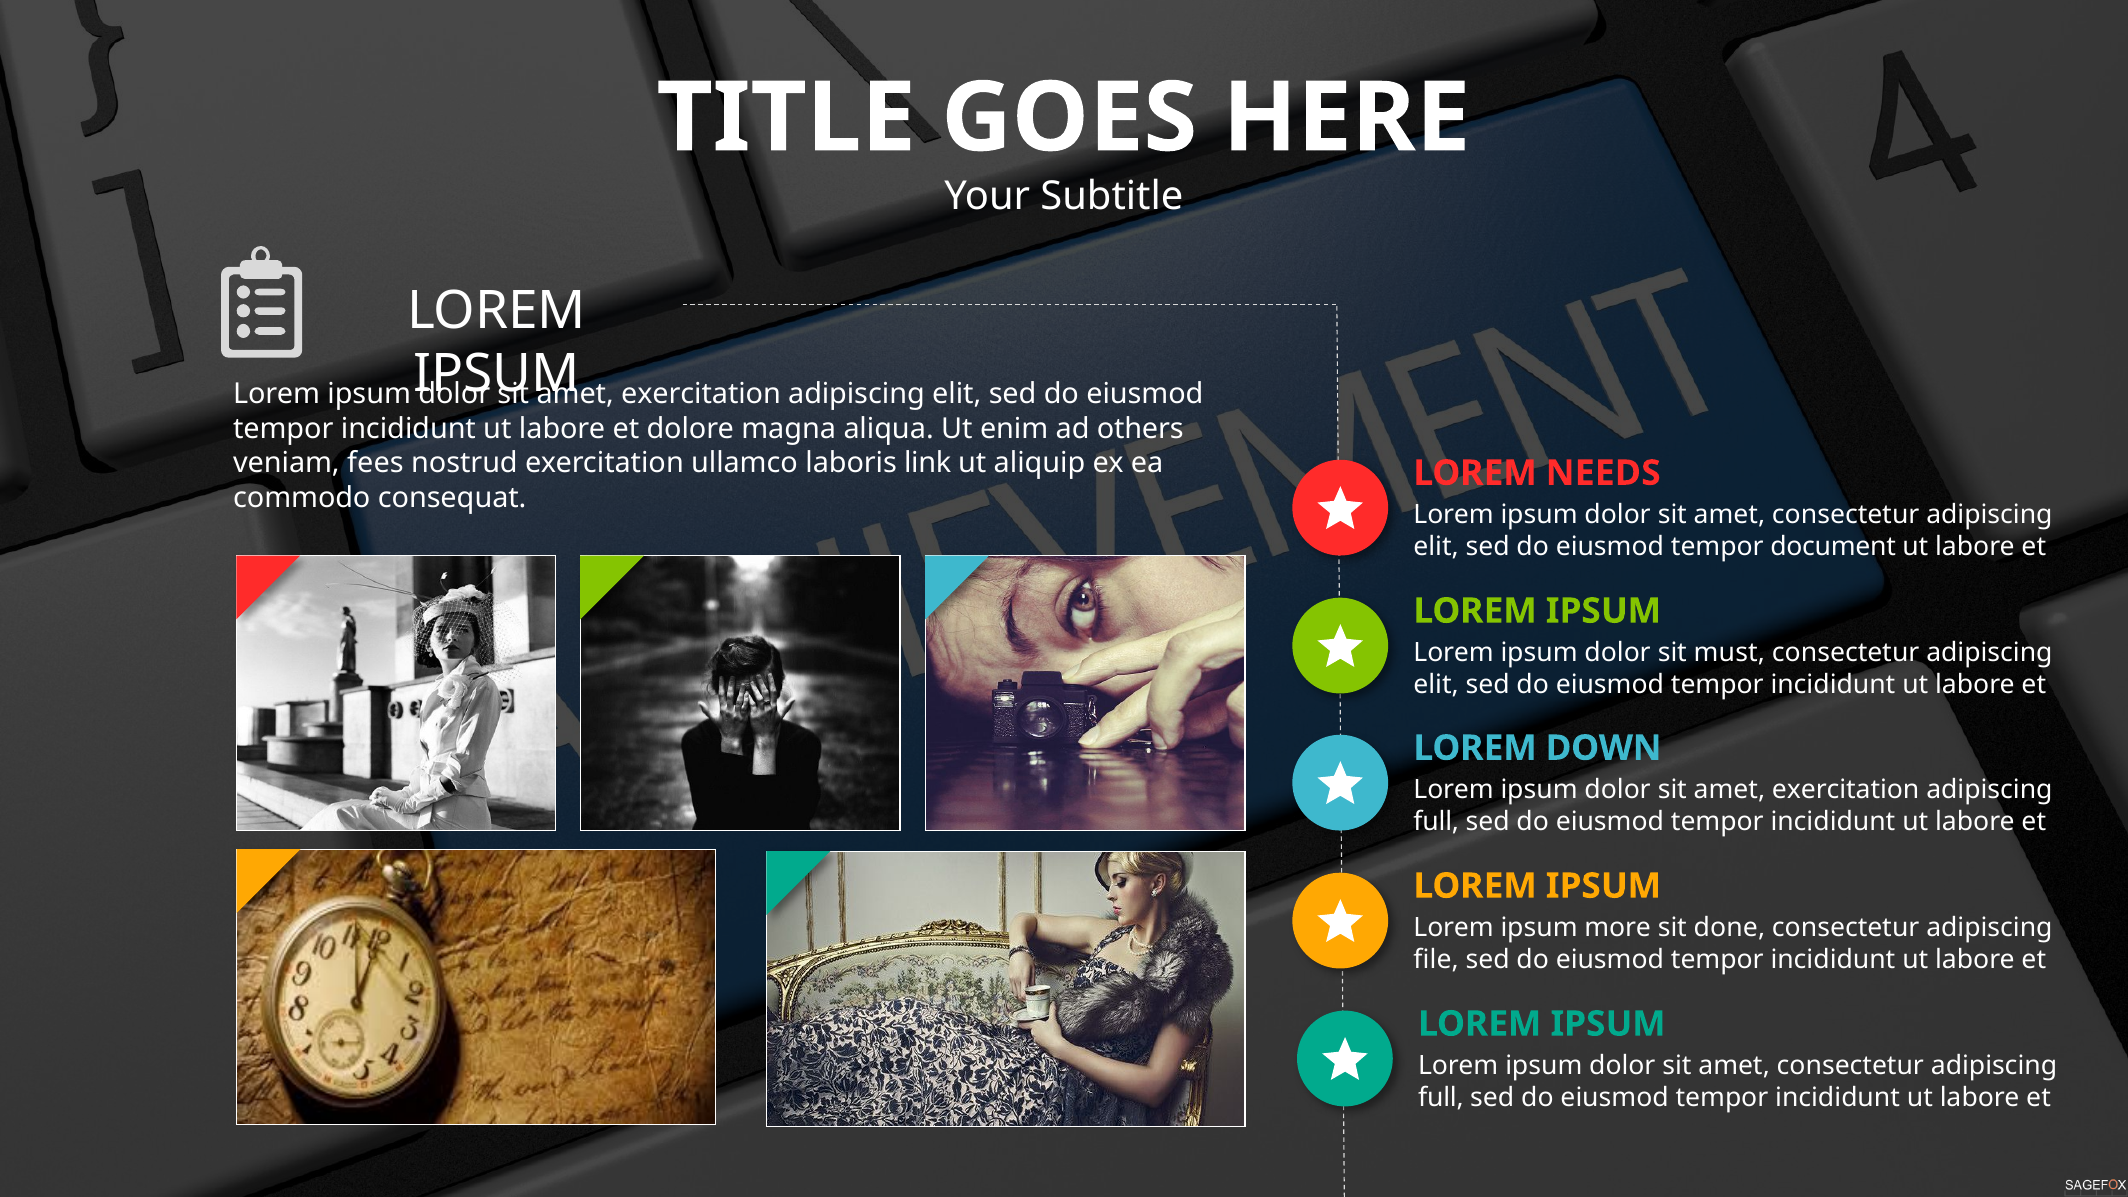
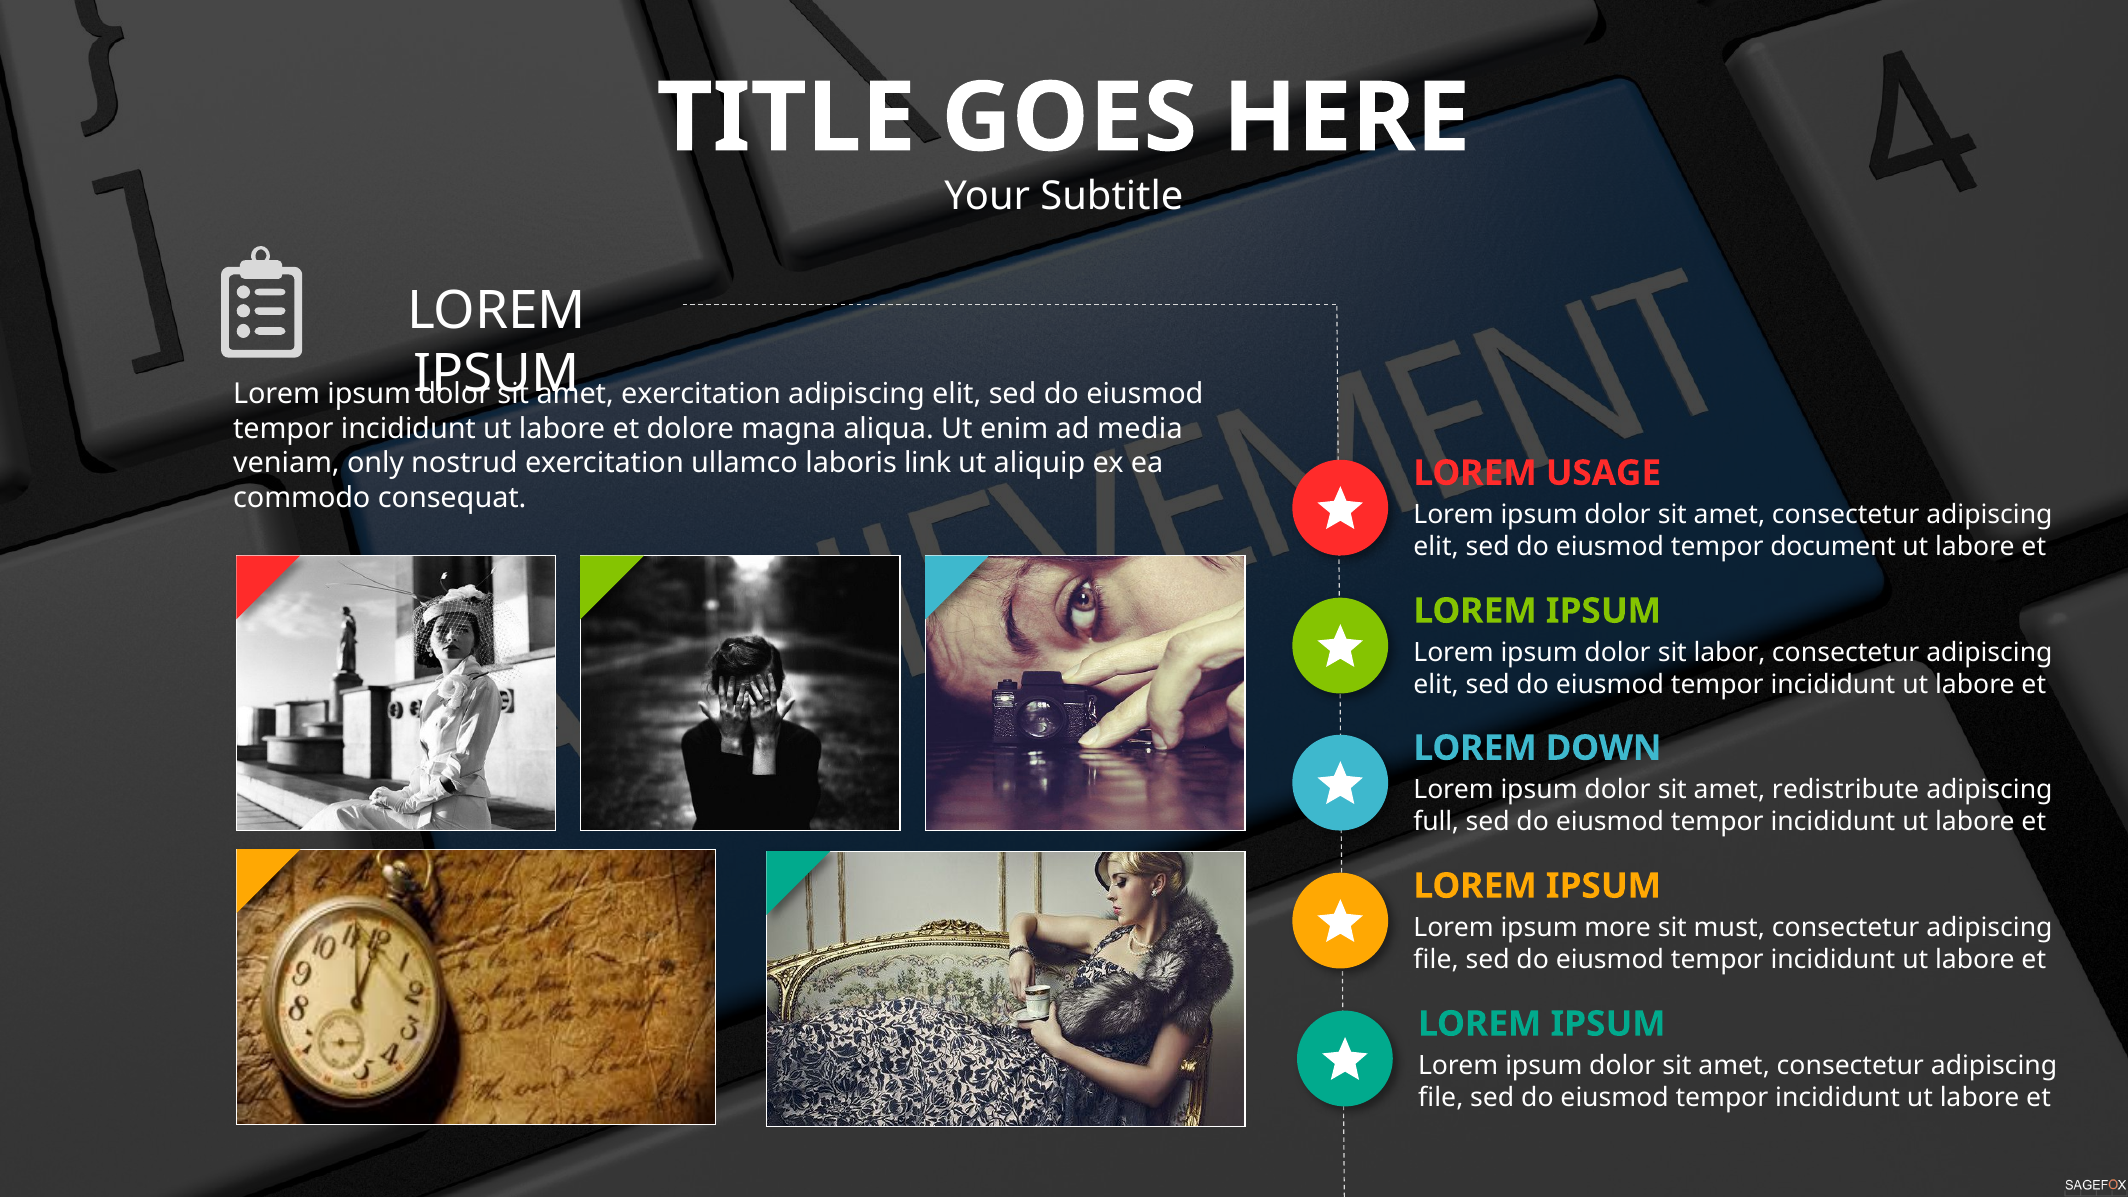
others: others -> media (1140, 429)
fees: fees -> only (376, 463)
NEEDS: NEEDS -> USAGE (1603, 473)
must: must -> labor (1729, 653)
exercitation: exercitation -> redistribute (1846, 790)
done: done -> must (1729, 928)
full: full -> file (1441, 1098)
